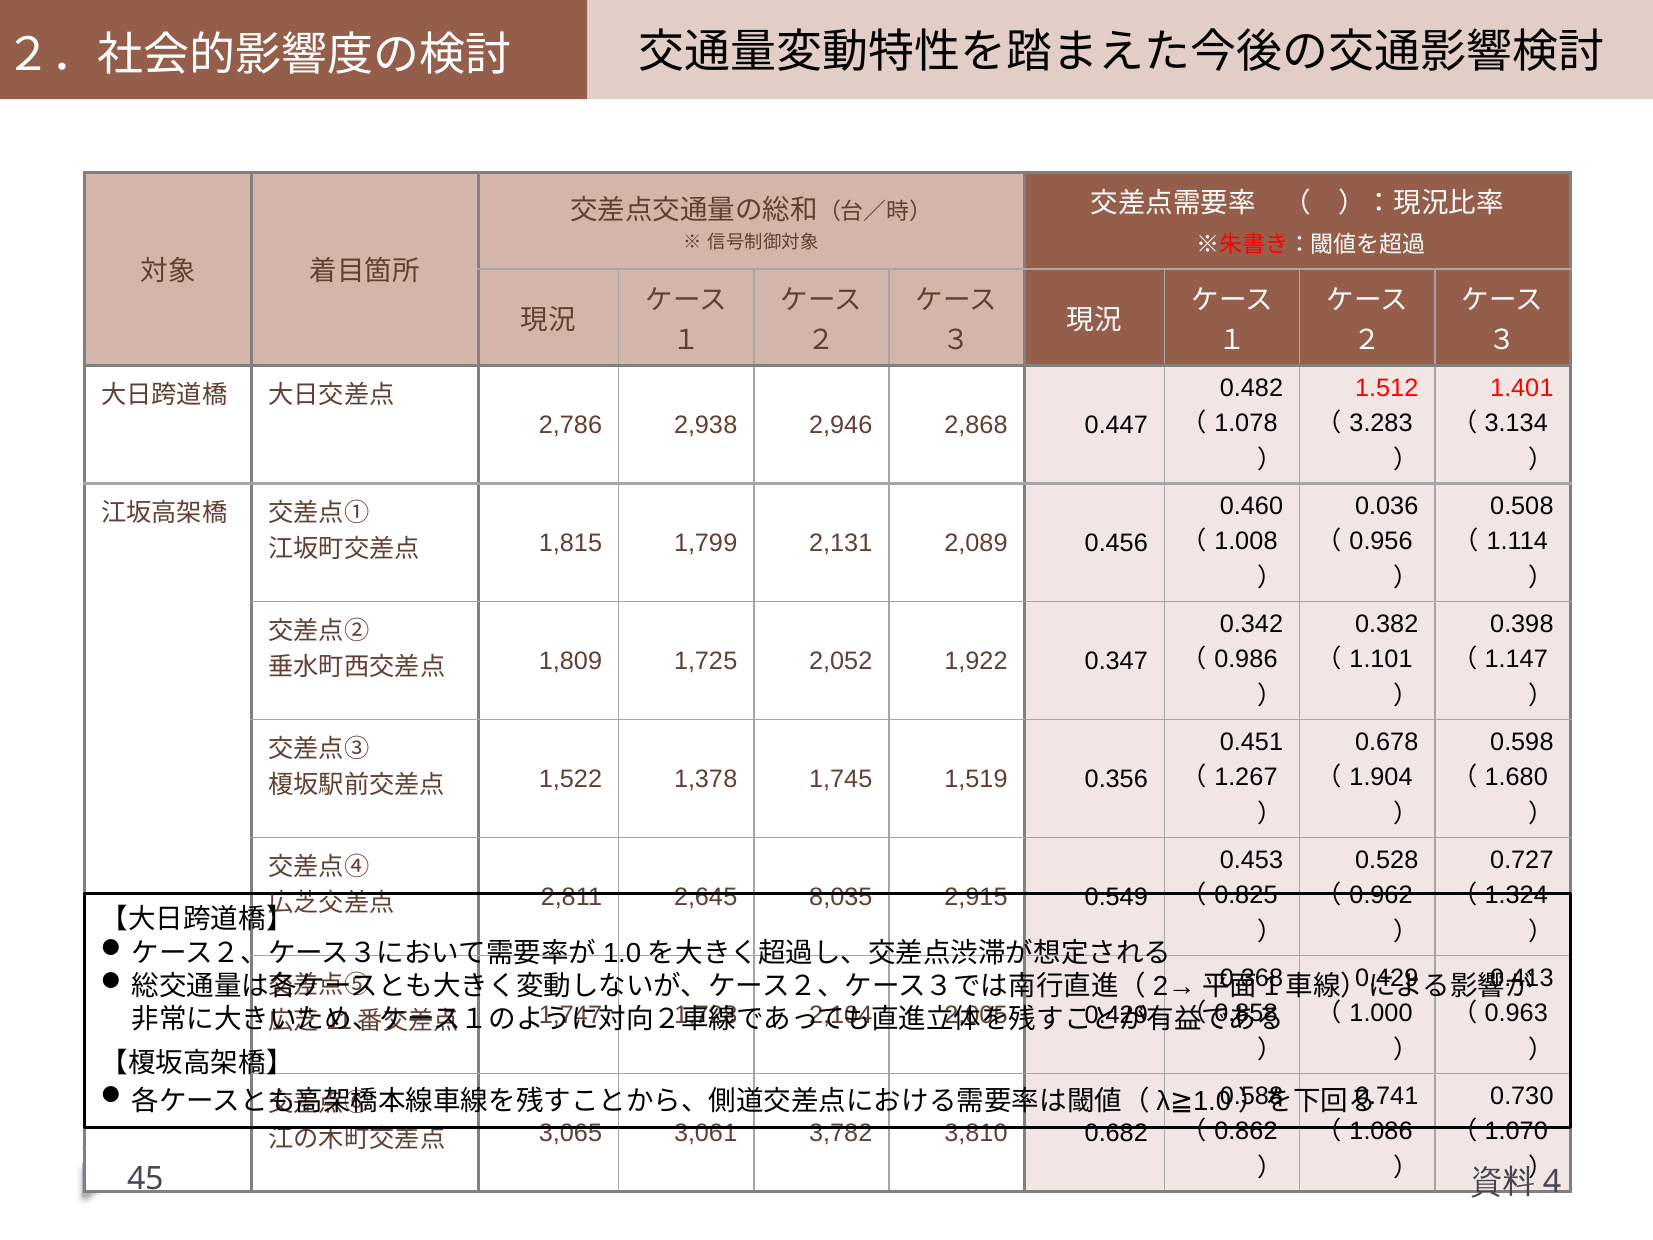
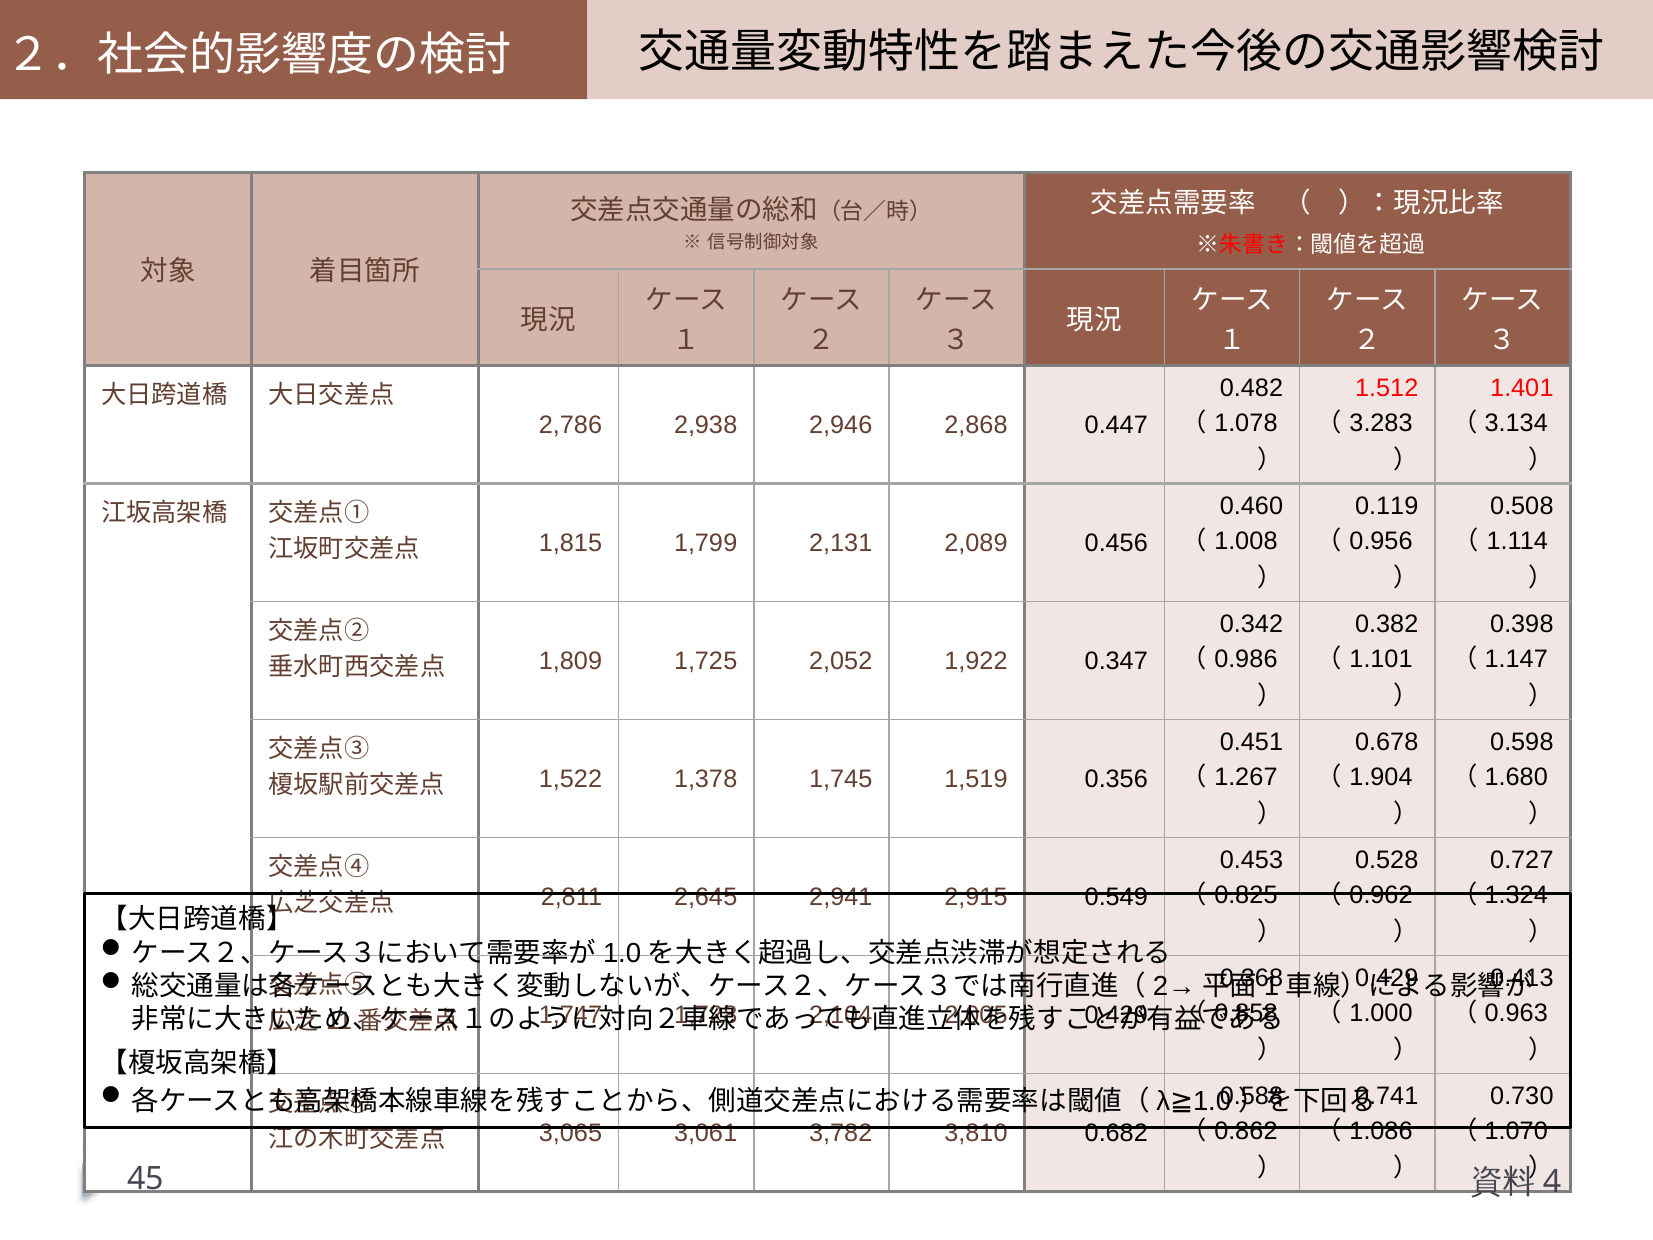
0.036: 0.036 -> 0.119 (1387, 506)
8,035: 8,035 -> 2,941 (841, 897)
